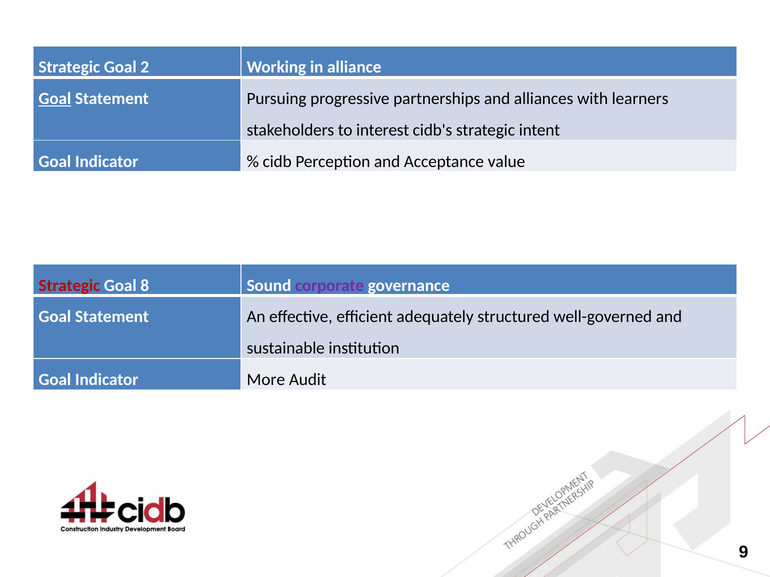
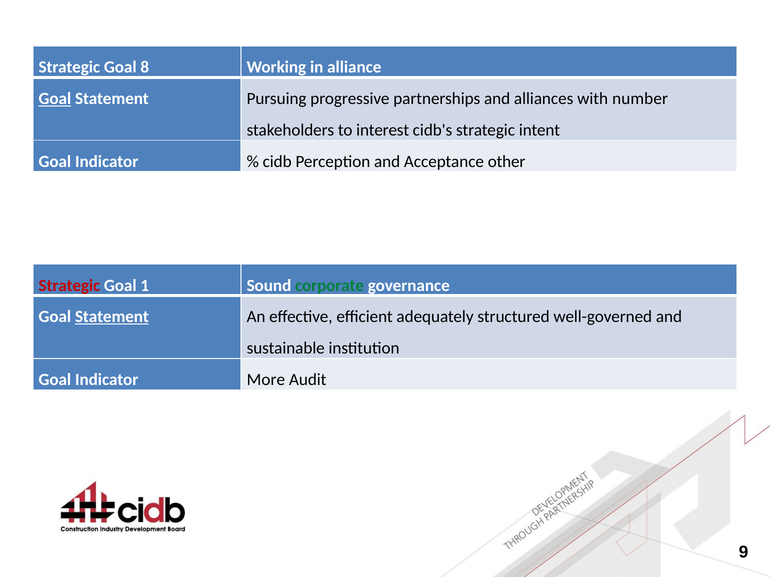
2: 2 -> 8 (145, 67)
learners: learners -> number (640, 99)
value: value -> other (507, 162)
8: 8 -> 1 (145, 286)
corporate colour: purple -> green (330, 286)
Statement underline: none -> present (112, 317)
